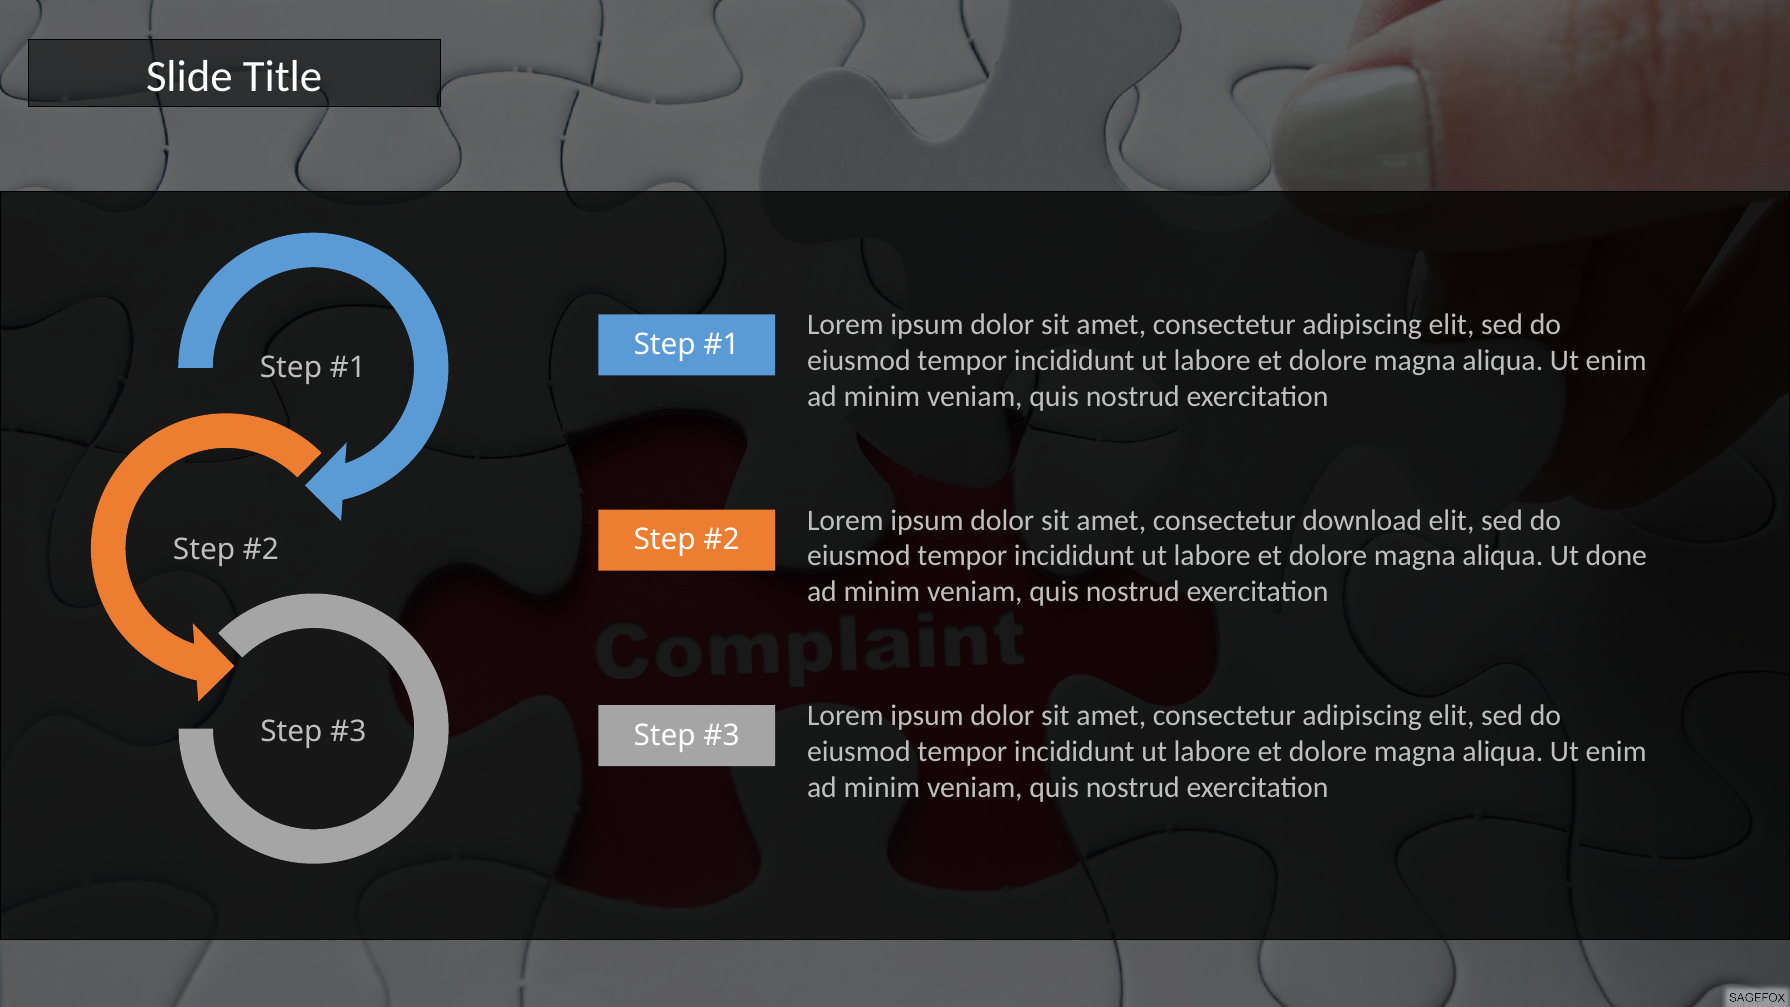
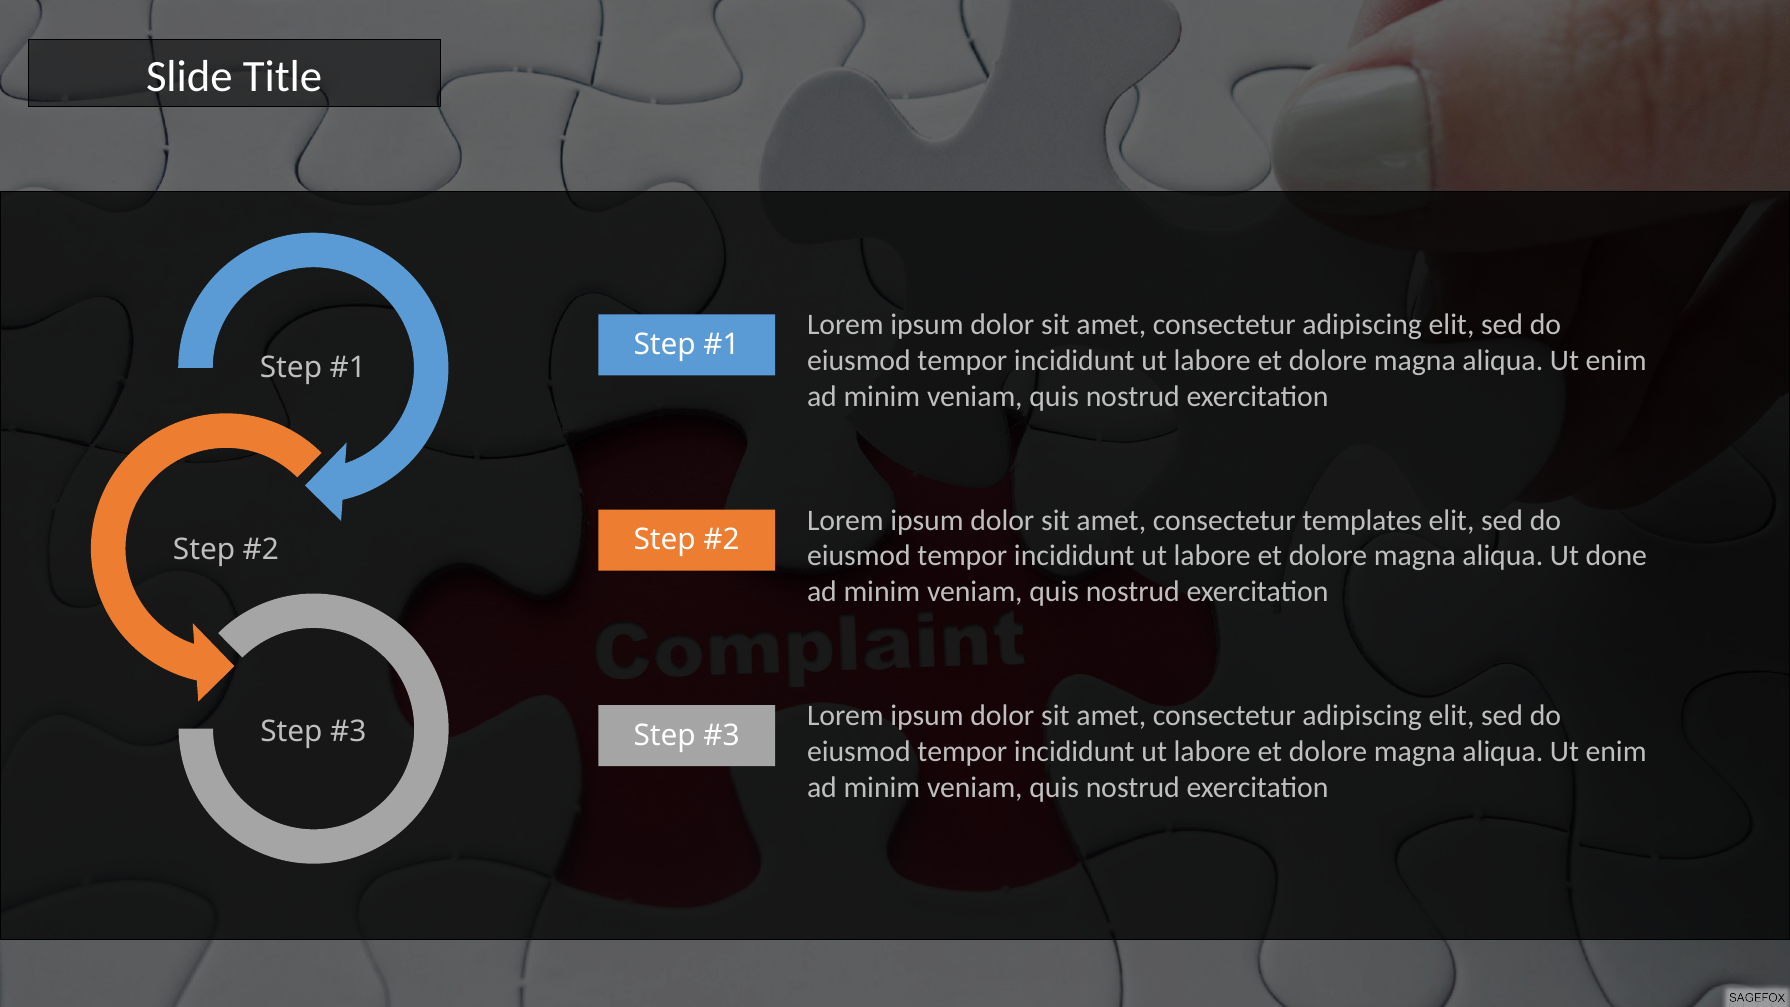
download: download -> templates (1362, 520)
